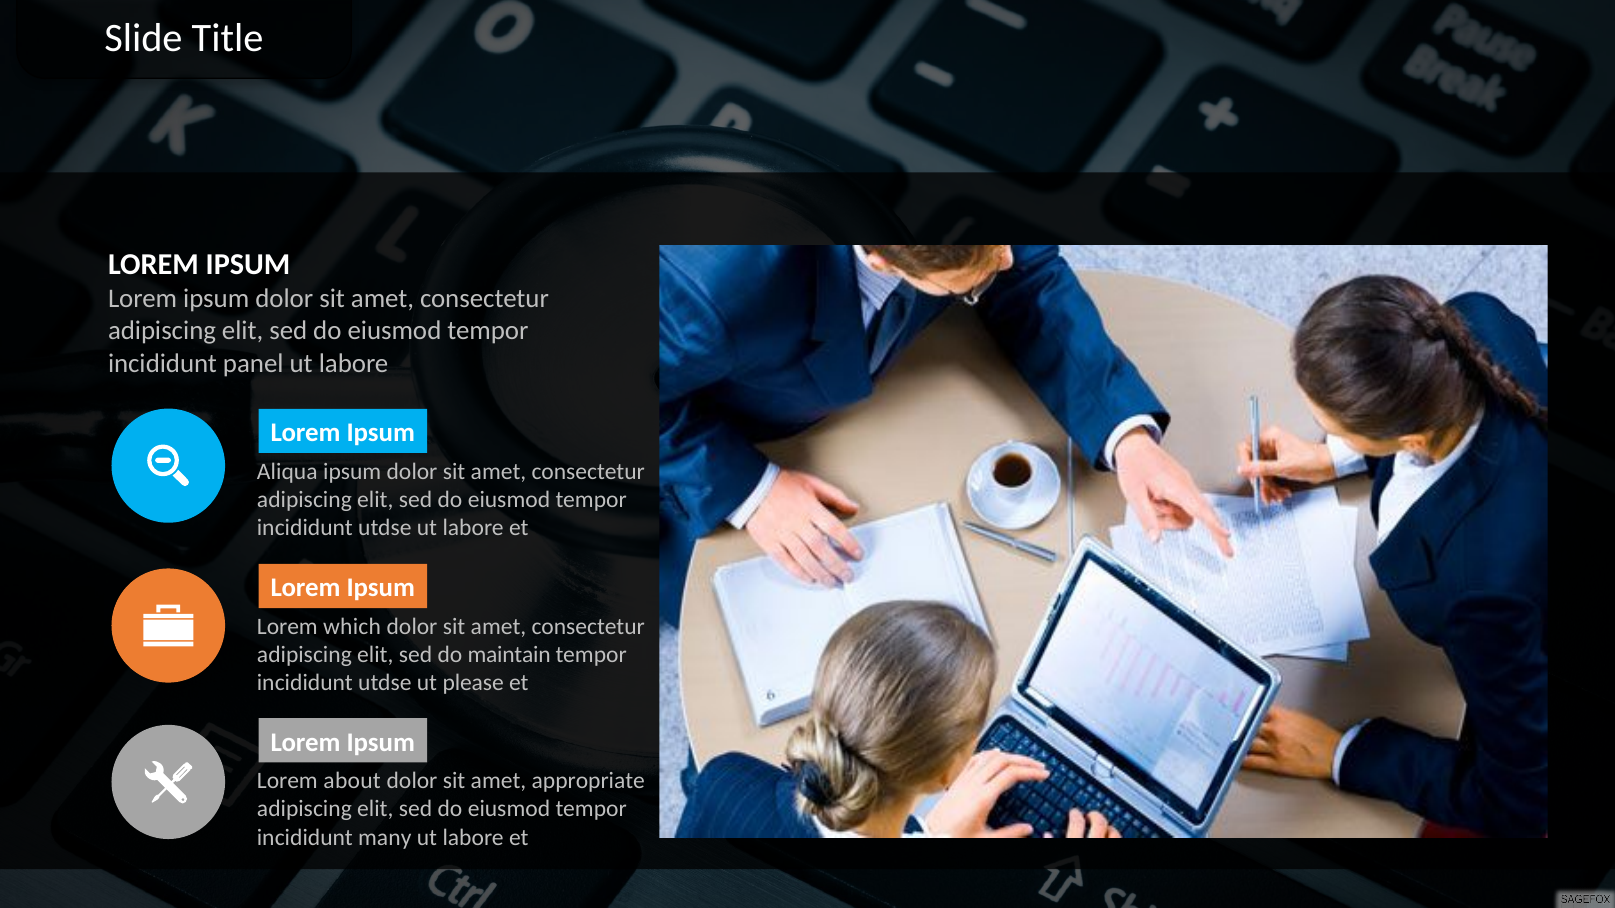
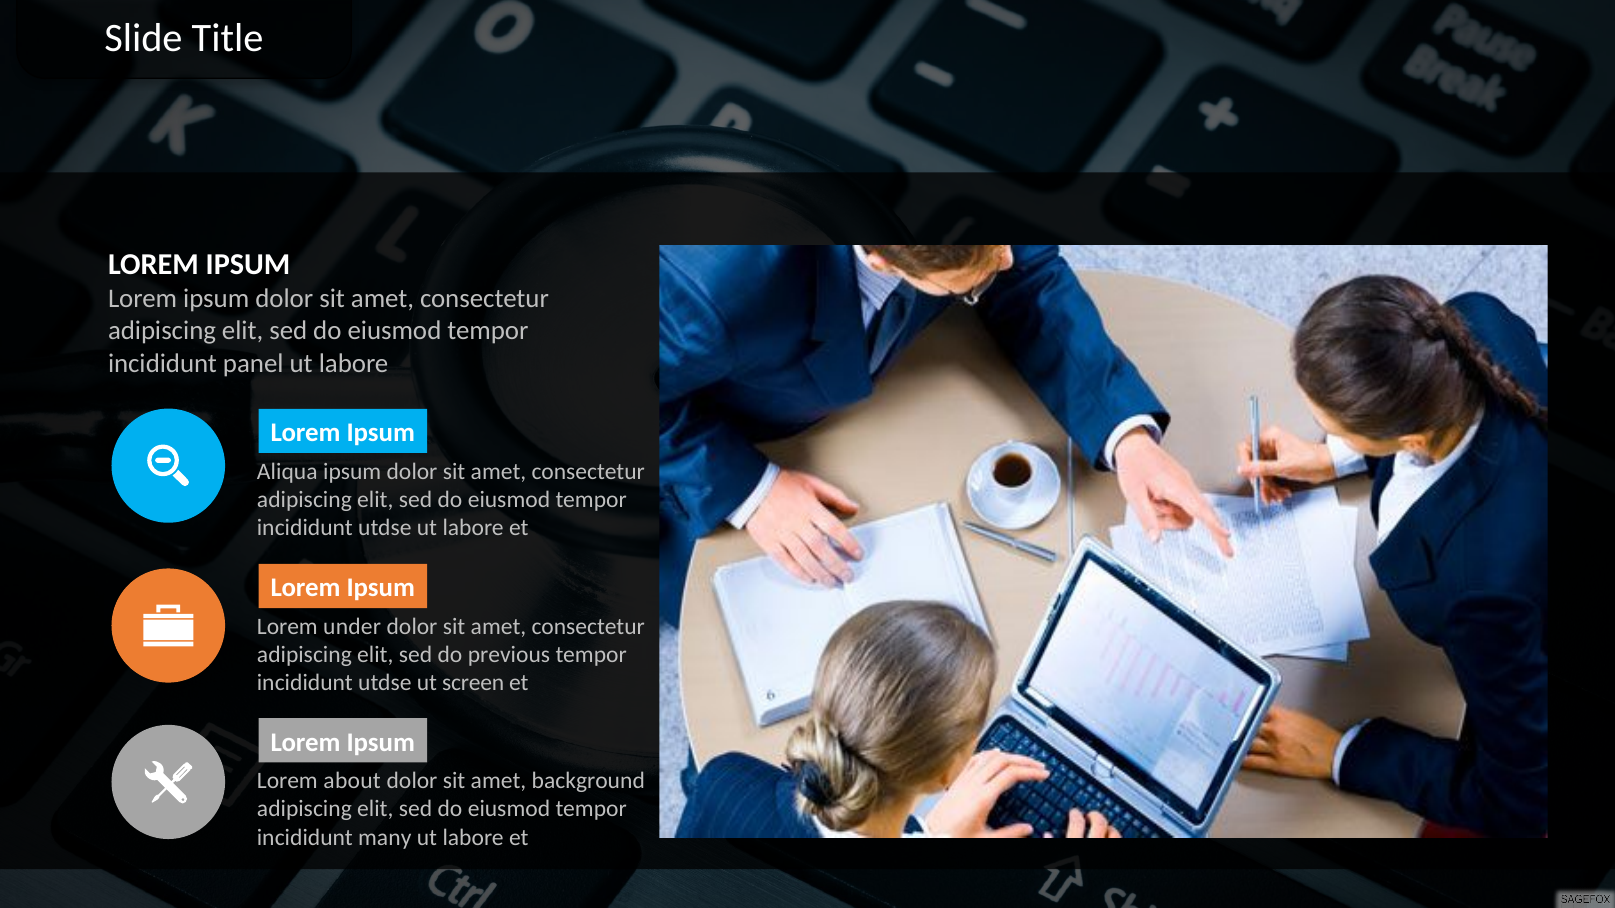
which: which -> under (352, 627)
maintain: maintain -> previous (509, 655)
please: please -> screen (473, 683)
appropriate: appropriate -> background (588, 781)
